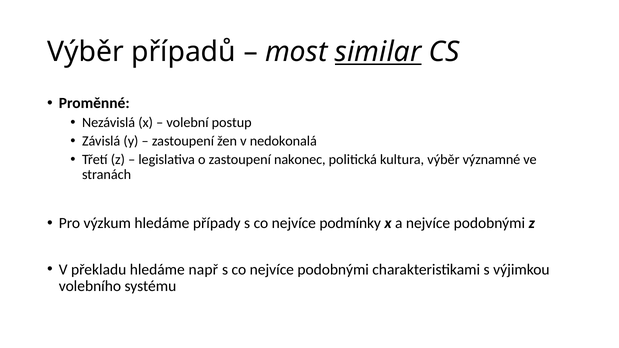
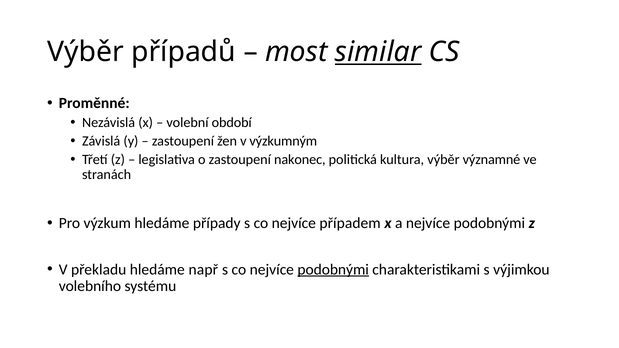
postup: postup -> období (232, 122)
nedokonalá: nedokonalá -> výzkumným (283, 141)
podmínky: podmínky -> případem (350, 223)
podobnými underline: none -> present (333, 270)
